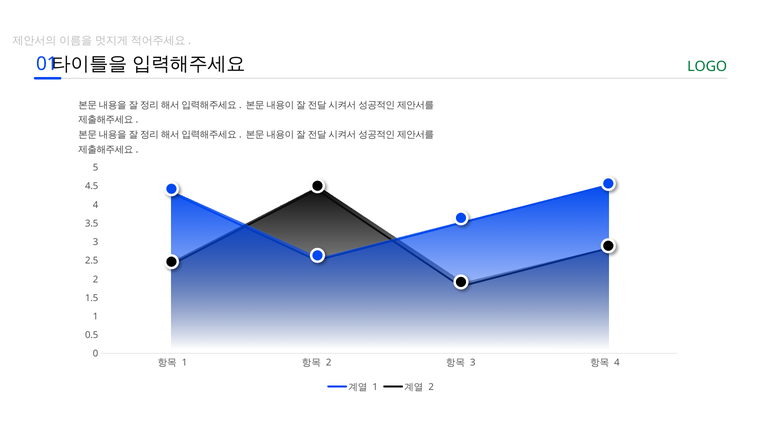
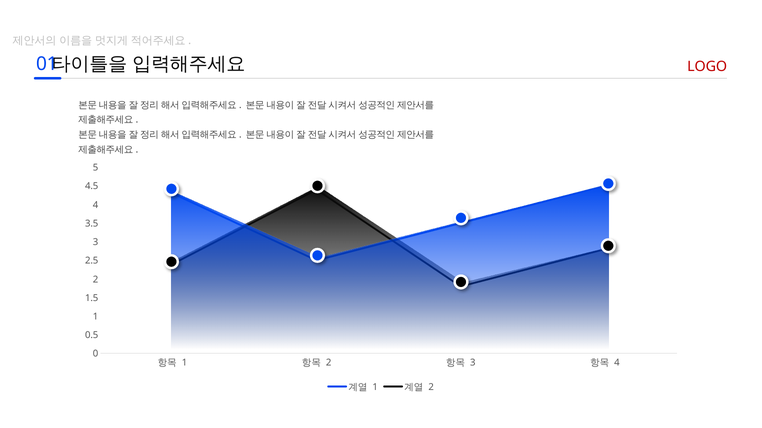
LOGO colour: green -> red (707, 67)
